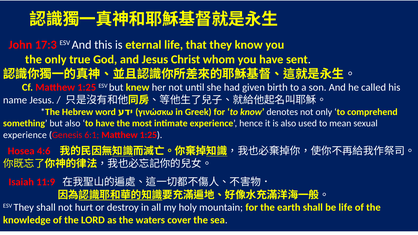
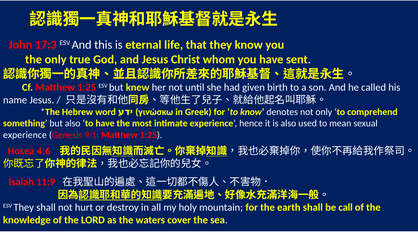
6:1: 6:1 -> 9:1 (92, 135)
be life: life -> call (346, 208)
